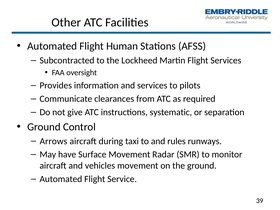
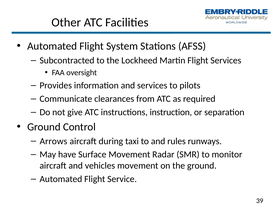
Human: Human -> System (122, 46)
systematic: systematic -> instruction (171, 112)
